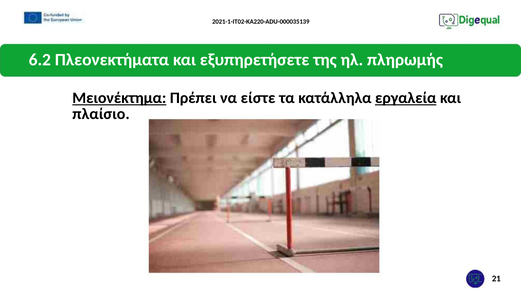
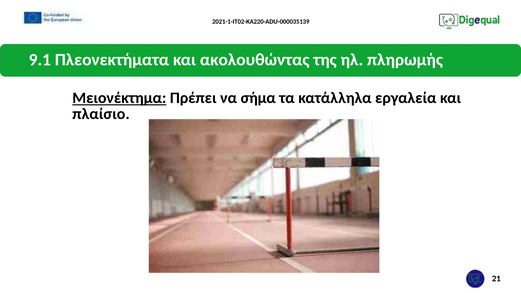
6.2: 6.2 -> 9.1 (40, 60)
εξυπηρετήσετε: εξυπηρετήσετε -> ακολουθώντας (255, 60)
είστε: είστε -> σήμα (258, 98)
εργαλεία underline: present -> none (406, 98)
